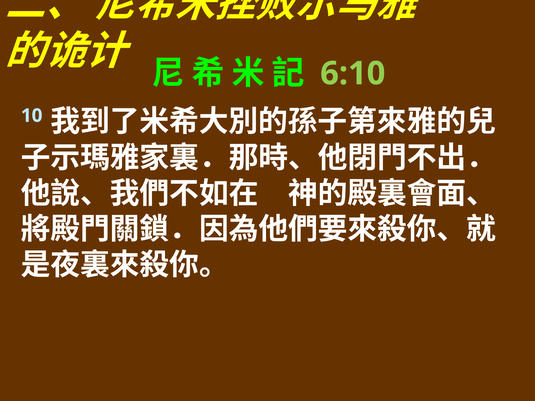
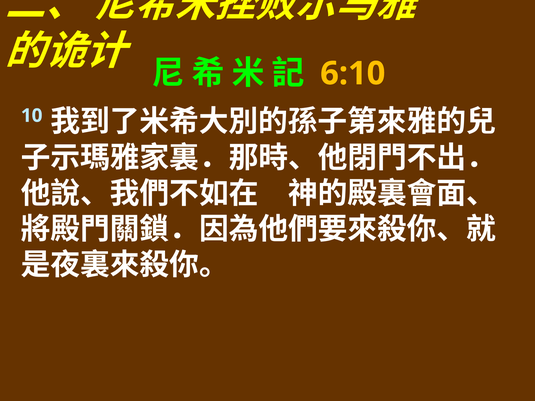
6:10 colour: light green -> yellow (353, 74)
